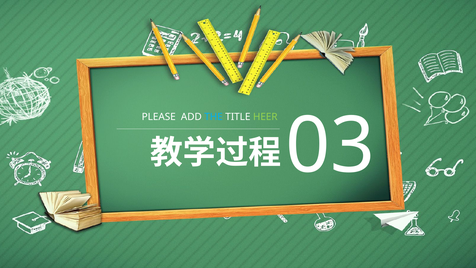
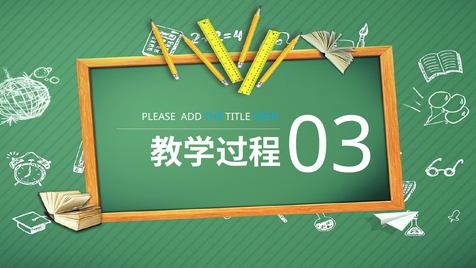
HEER colour: light green -> light blue (265, 117)
